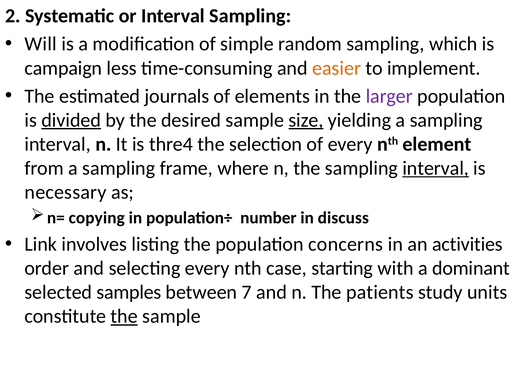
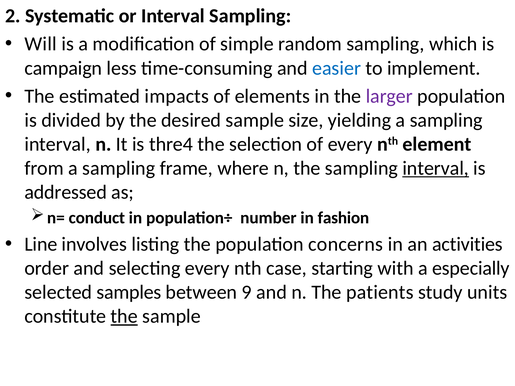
easier colour: orange -> blue (337, 68)
journals: journals -> impacts (177, 96)
divided underline: present -> none (71, 120)
size underline: present -> none (306, 120)
necessary: necessary -> addressed (66, 192)
copying: copying -> conduct (97, 218)
discuss: discuss -> fashion (343, 218)
Link: Link -> Line (41, 244)
dominant: dominant -> especially (471, 268)
7: 7 -> 9 (247, 293)
